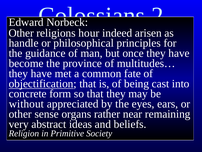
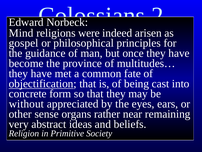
Other: Other -> Mind (21, 33)
hour: hour -> were (89, 33)
handle: handle -> gospel (24, 43)
